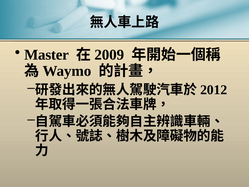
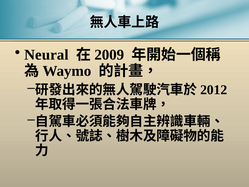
Master: Master -> Neural (46, 55)
